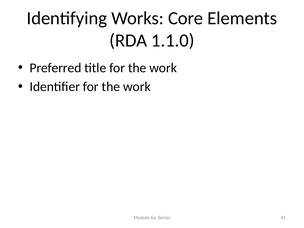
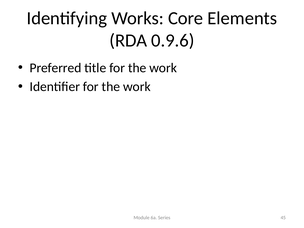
1.1.0: 1.1.0 -> 0.9.6 (173, 41)
